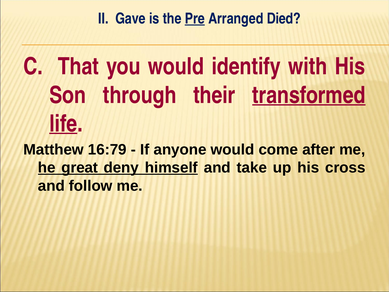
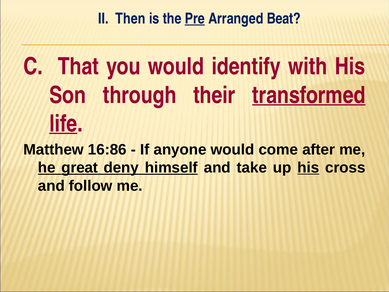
Gave: Gave -> Then (130, 19)
Died: Died -> Beat (284, 19)
16:79: 16:79 -> 16:86 (107, 149)
his underline: none -> present (308, 168)
